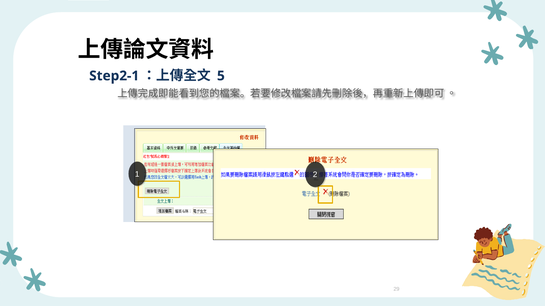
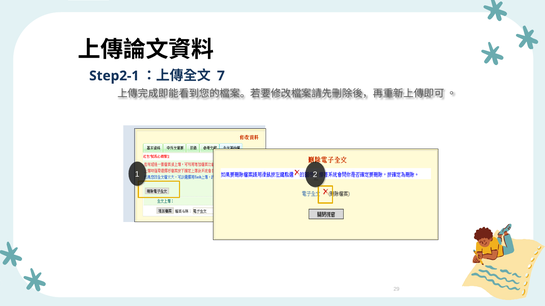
5: 5 -> 7 (221, 76)
